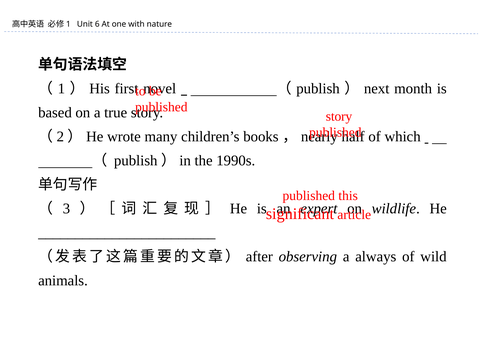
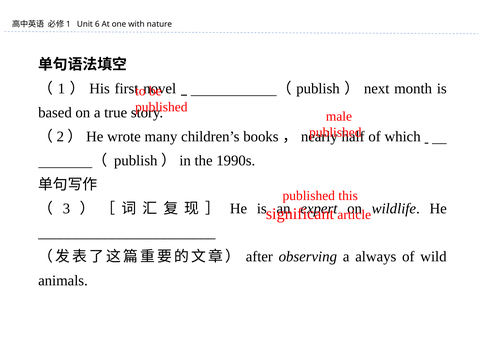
story: story -> male (339, 116)
